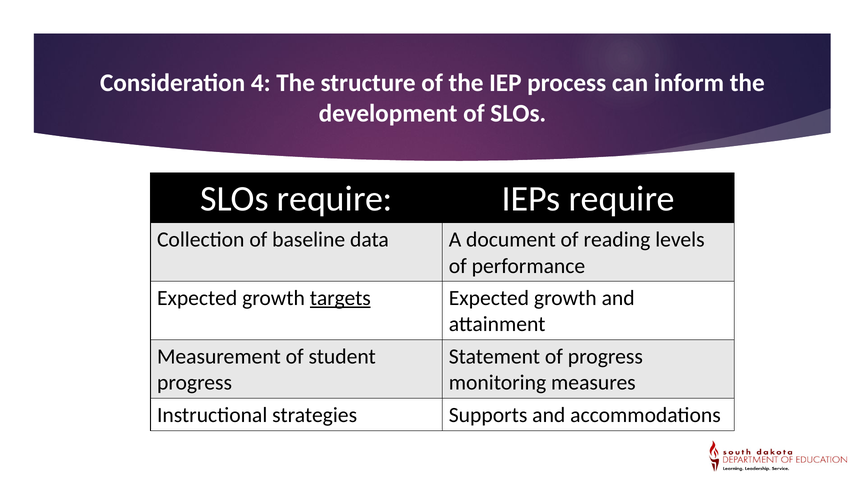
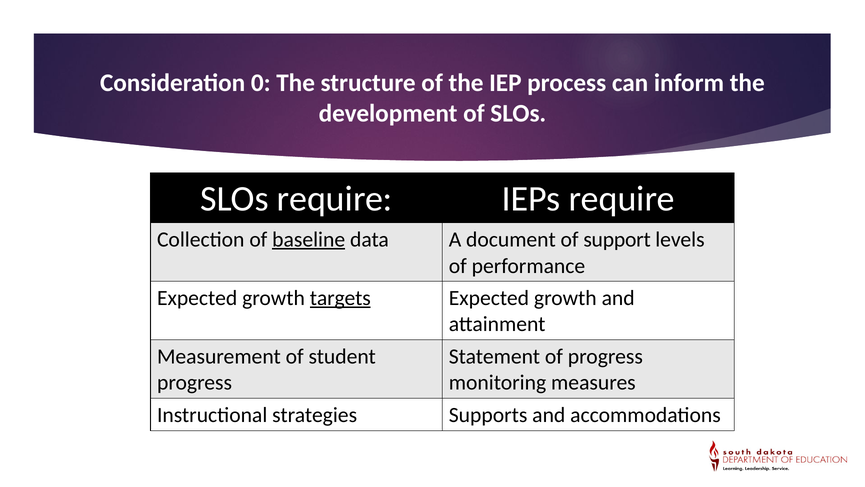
4: 4 -> 0 (261, 83)
baseline underline: none -> present (309, 239)
reading: reading -> support (617, 239)
